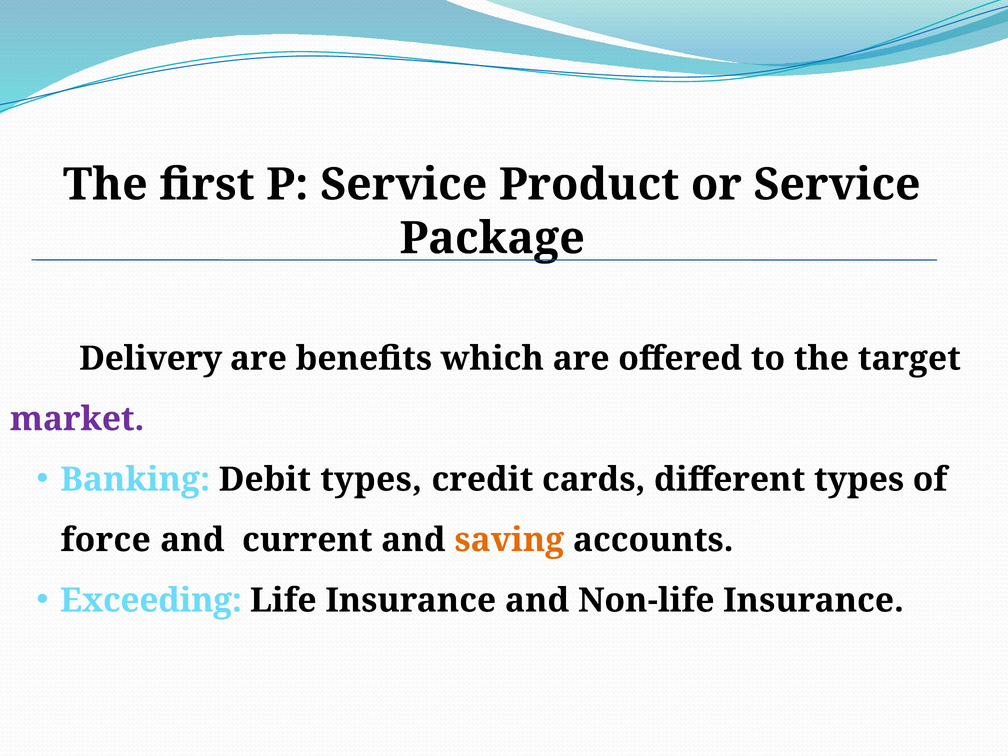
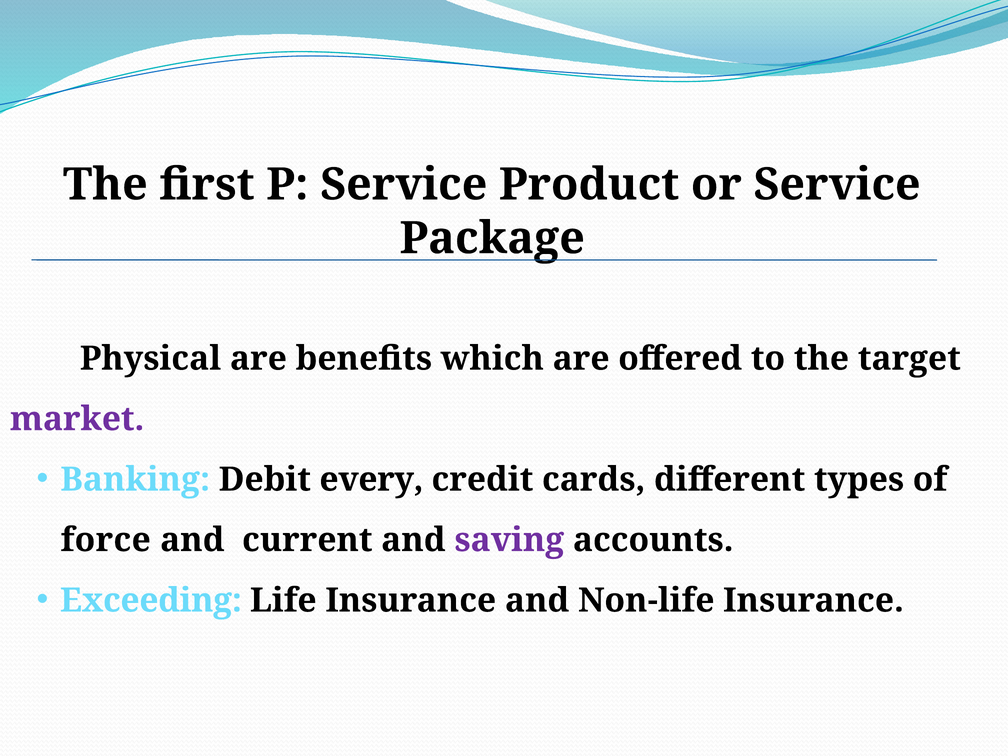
Delivery: Delivery -> Physical (150, 359)
Debit types: types -> every (371, 480)
saving colour: orange -> purple (509, 540)
